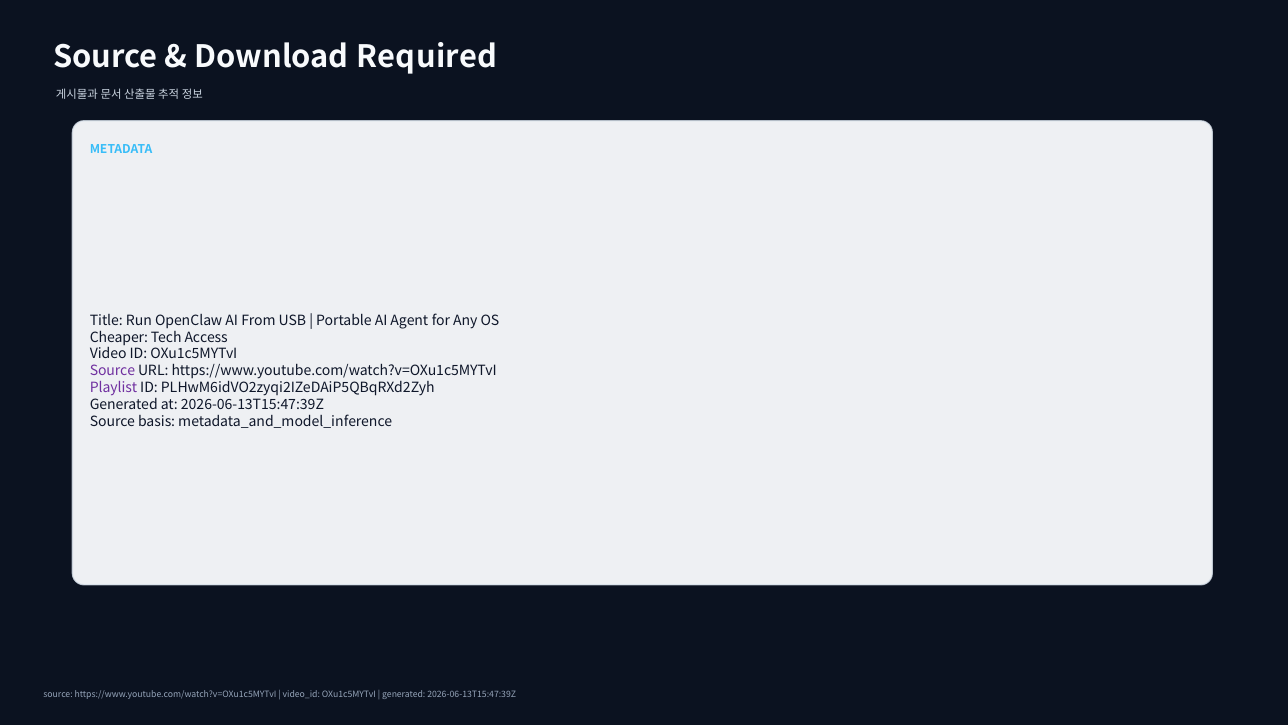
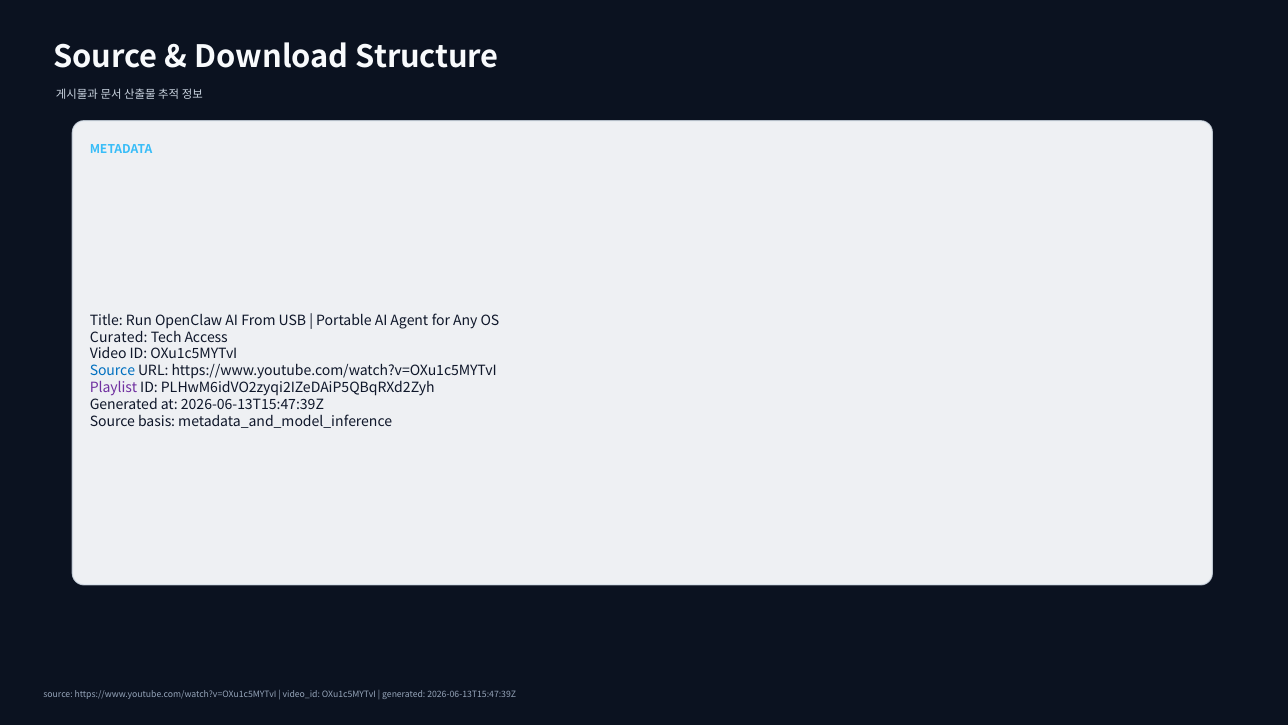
Required: Required -> Structure (427, 58)
Cheaper: Cheaper -> Curated (119, 337)
Source colour: purple -> blue (112, 371)
